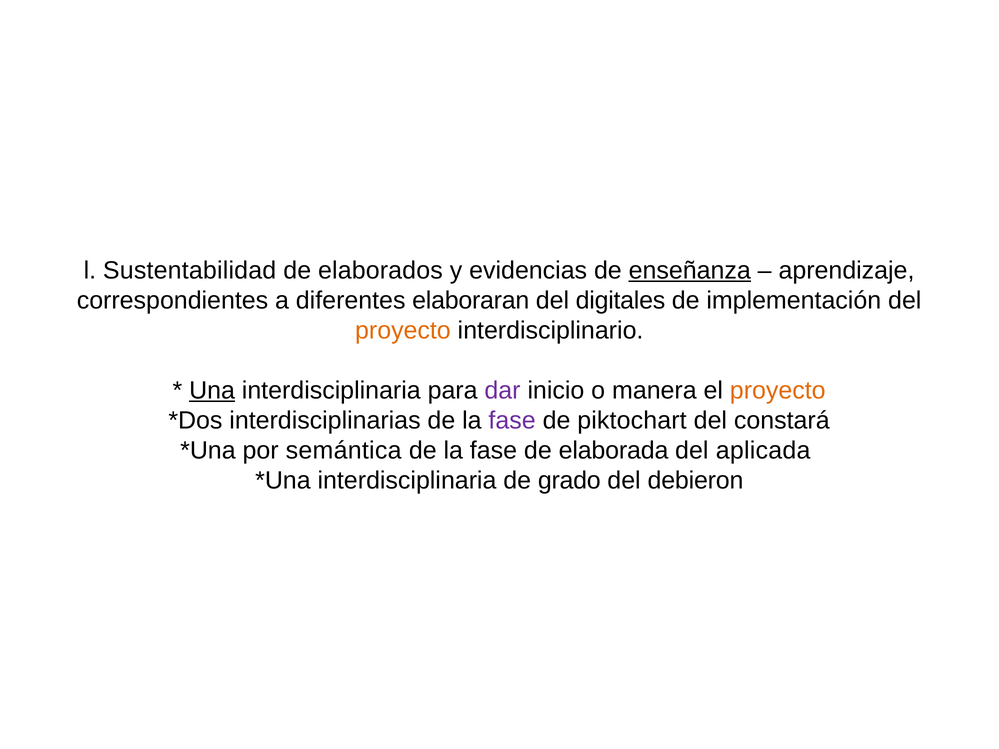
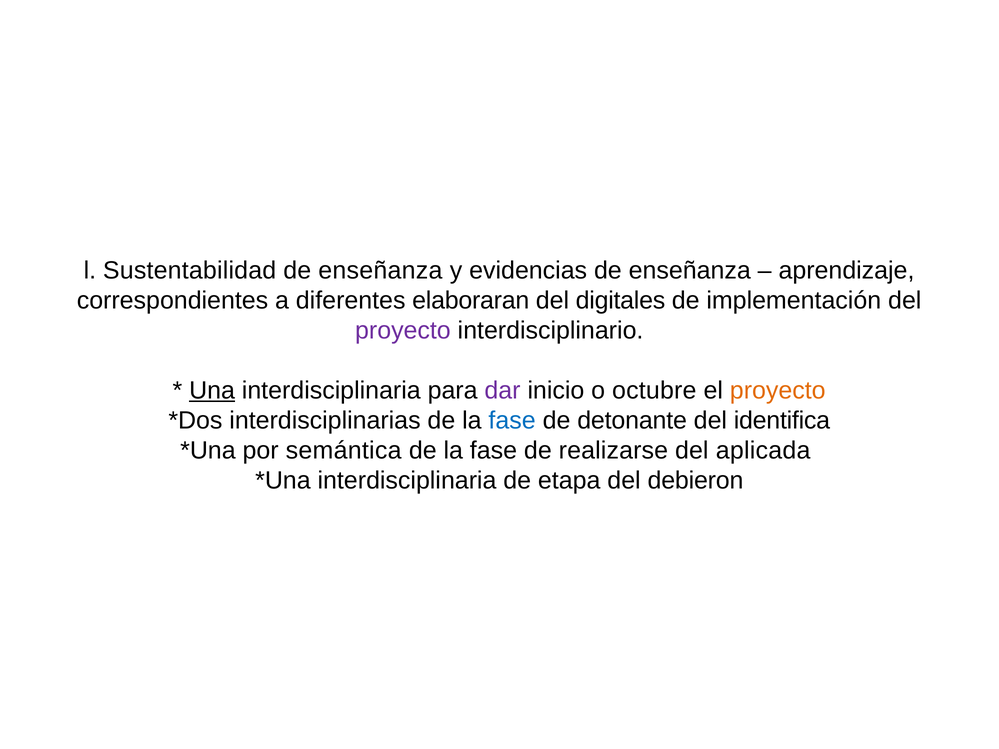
elaborados: elaborados -> enseñanza (380, 271)
enseñanza underline: present -> none (690, 271)
proyecto colour: orange -> purple (403, 331)
manera: manera -> octubre (654, 391)
fase colour: purple -> blue (512, 421)
piktochart: piktochart -> detonante (632, 421)
constará: constará -> identifica (782, 421)
elaborada: elaborada -> realizarse (613, 451)
grado: grado -> etapa (569, 481)
